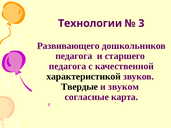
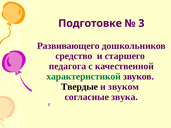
Технологии: Технологии -> Подготовке (90, 23)
педагога: педагога -> средство (74, 56)
характеристикой colour: black -> green (84, 77)
карта: карта -> звука (125, 97)
